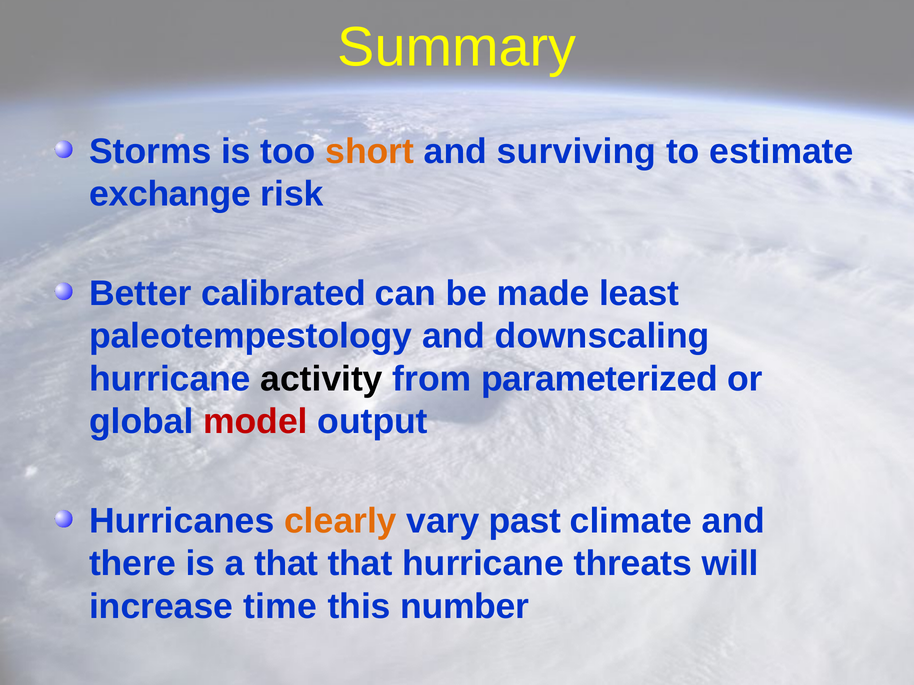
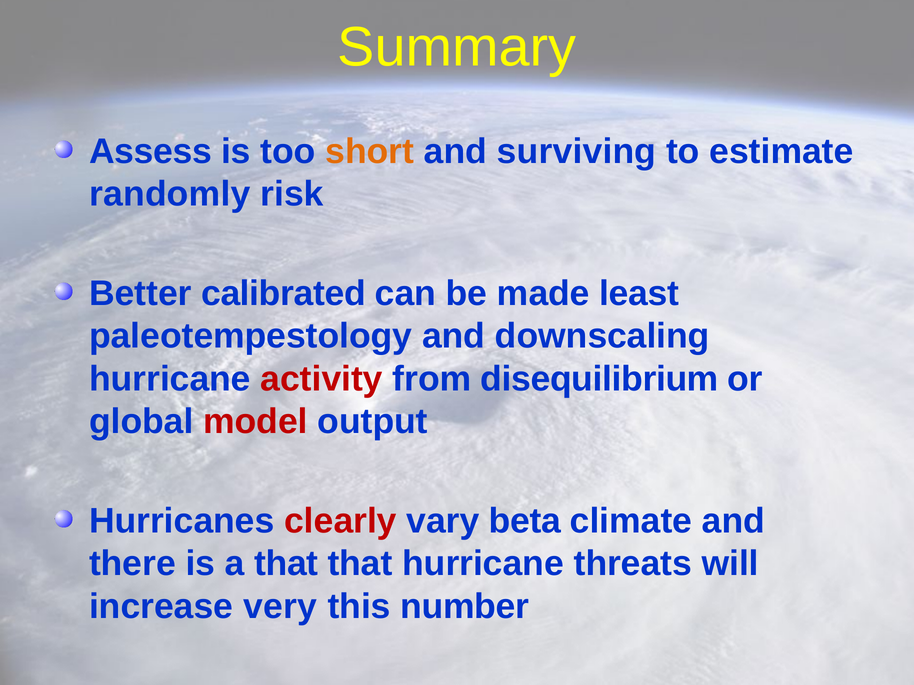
Storms: Storms -> Assess (150, 152)
exchange: exchange -> randomly (170, 194)
activity colour: black -> red (322, 379)
parameterized: parameterized -> disequilibrium (599, 379)
clearly colour: orange -> red (340, 521)
past: past -> beta (525, 521)
time: time -> very (280, 607)
